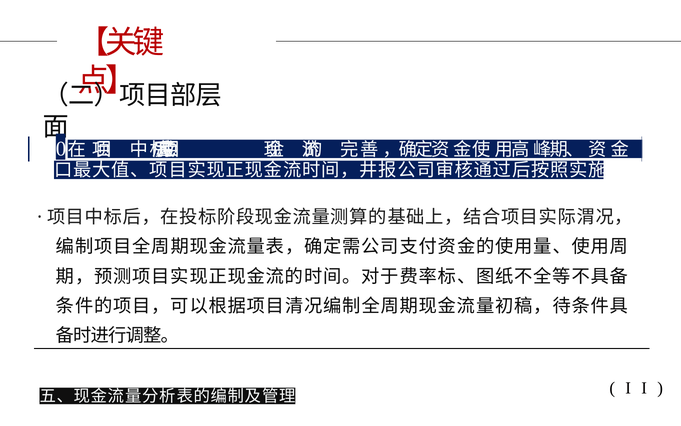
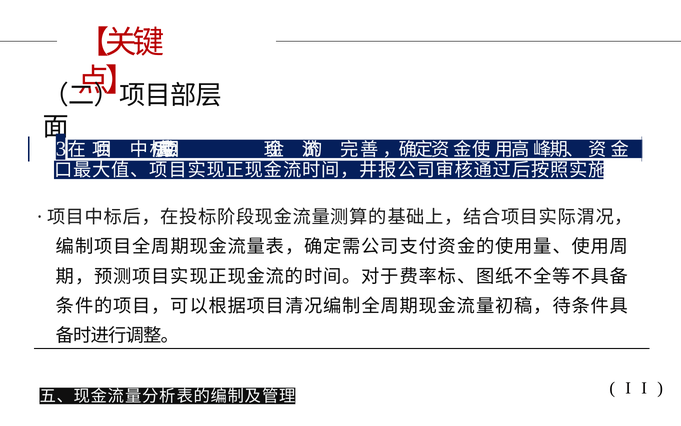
0: 0 -> 3 (61, 149)
